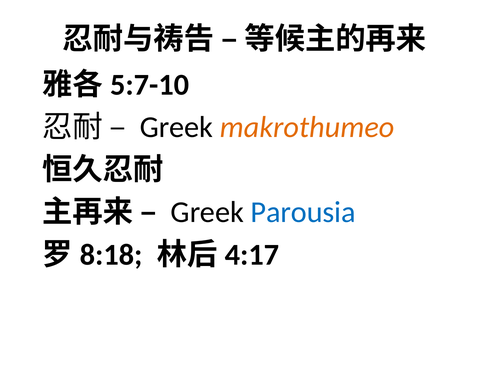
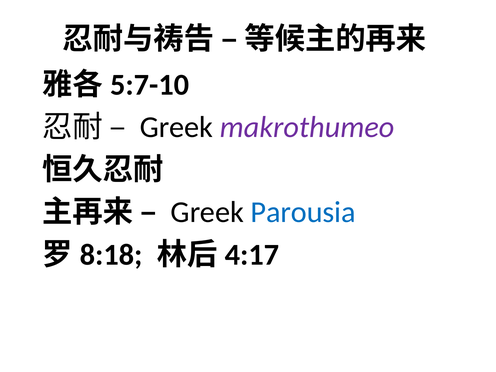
makrothumeo colour: orange -> purple (307, 127)
